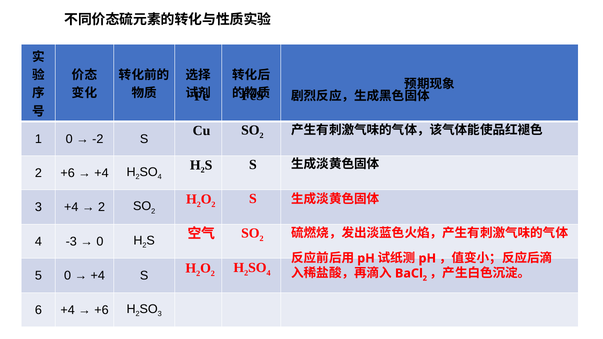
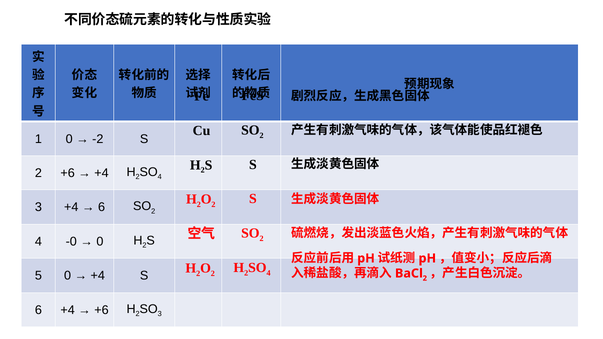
2: 2 -> 6 (101, 207)
-3: -3 -> -0 (71, 242)
